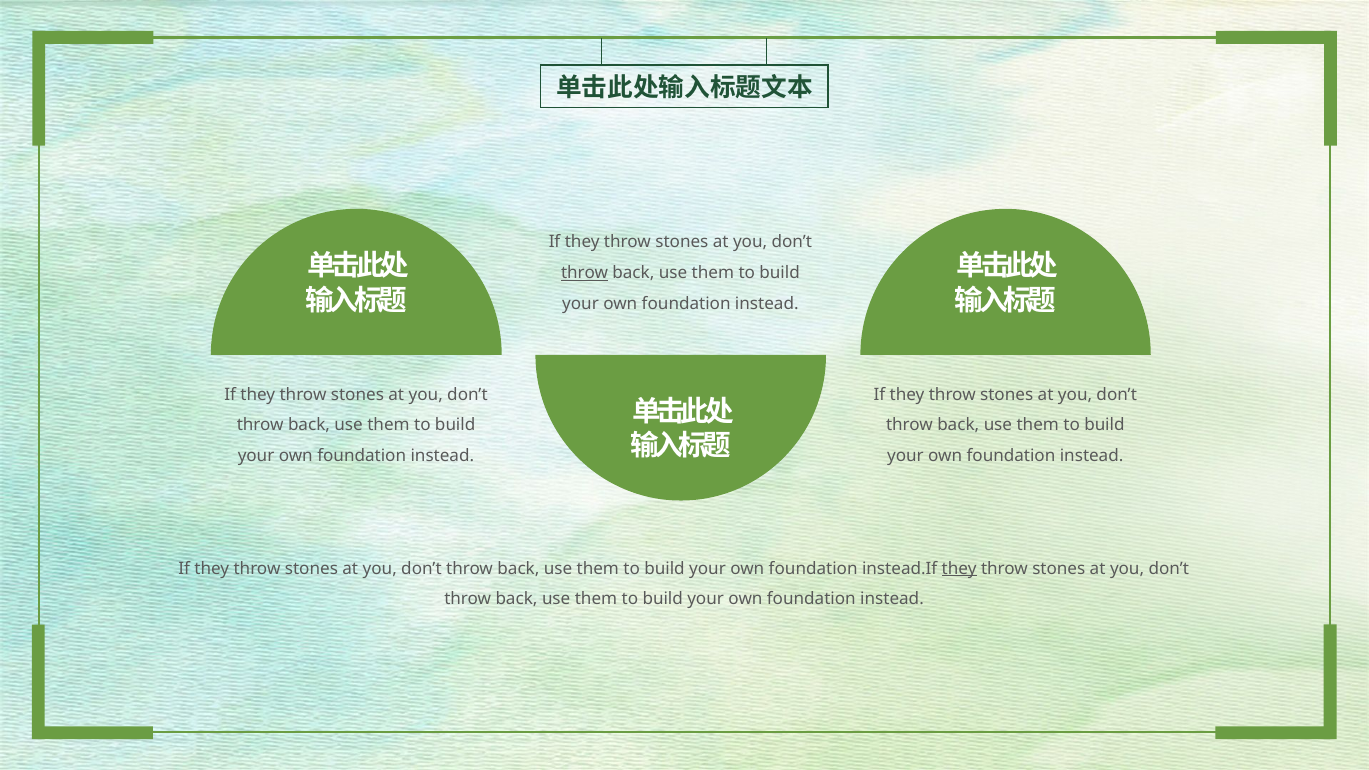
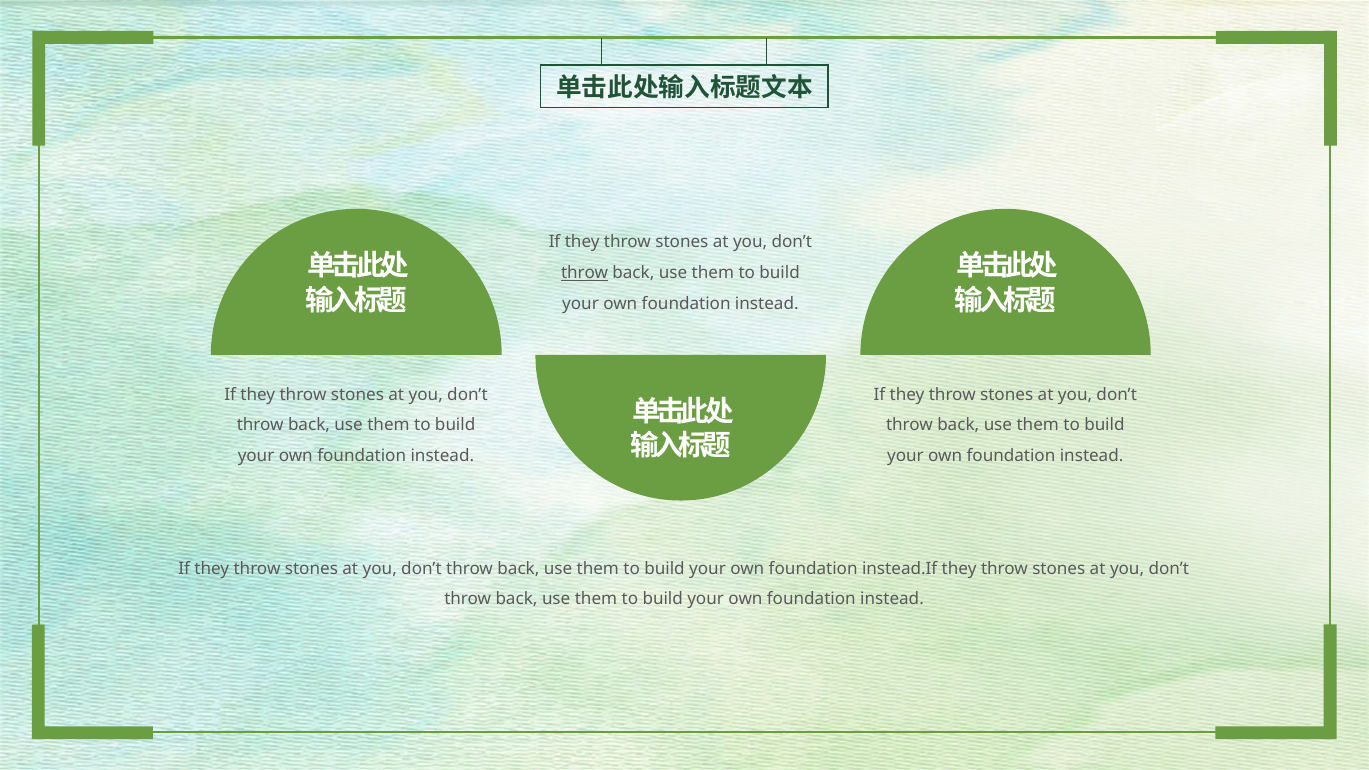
they underline: present -> none (959, 569)
